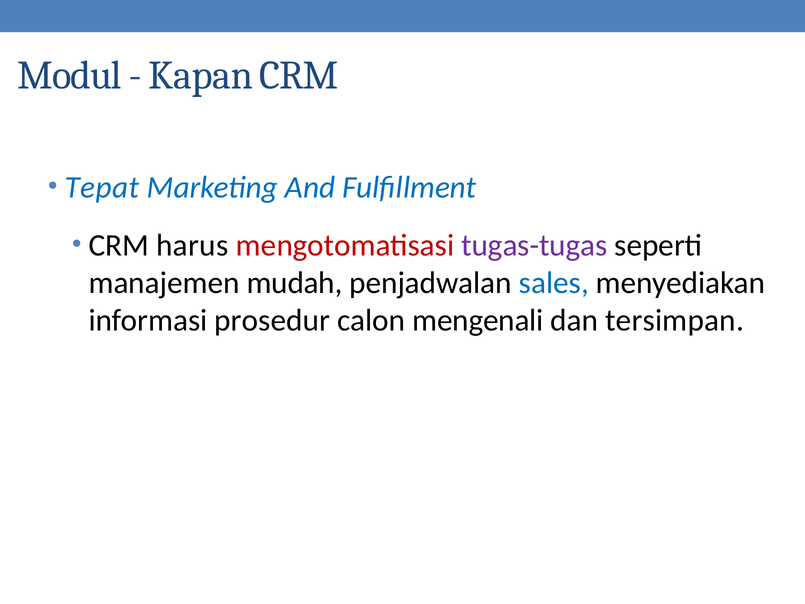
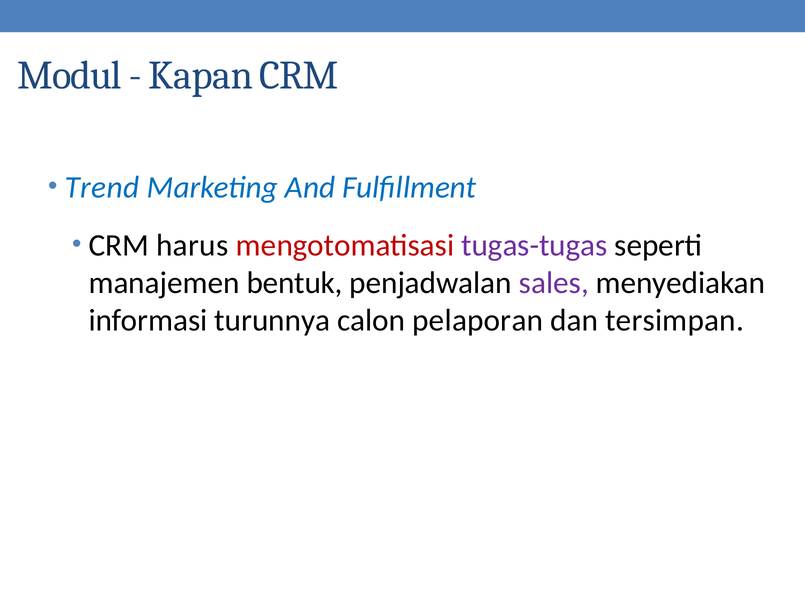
Tepat: Tepat -> Trend (102, 187)
mudah: mudah -> bentuk (295, 283)
sales colour: blue -> purple (554, 283)
prosedur: prosedur -> turunnya (272, 320)
mengenali: mengenali -> pelaporan (478, 320)
